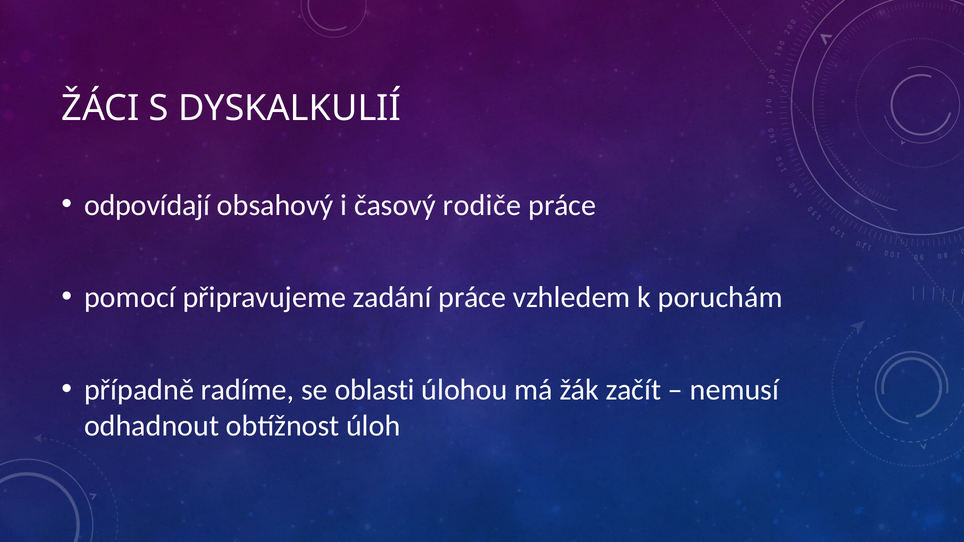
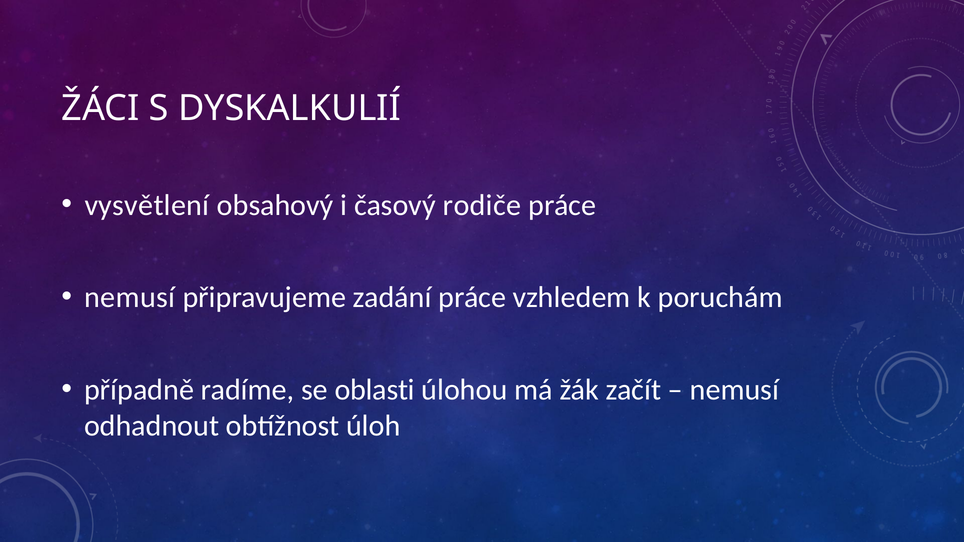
odpovídají: odpovídají -> vysvětlení (147, 205)
pomocí: pomocí -> nemusí (130, 298)
